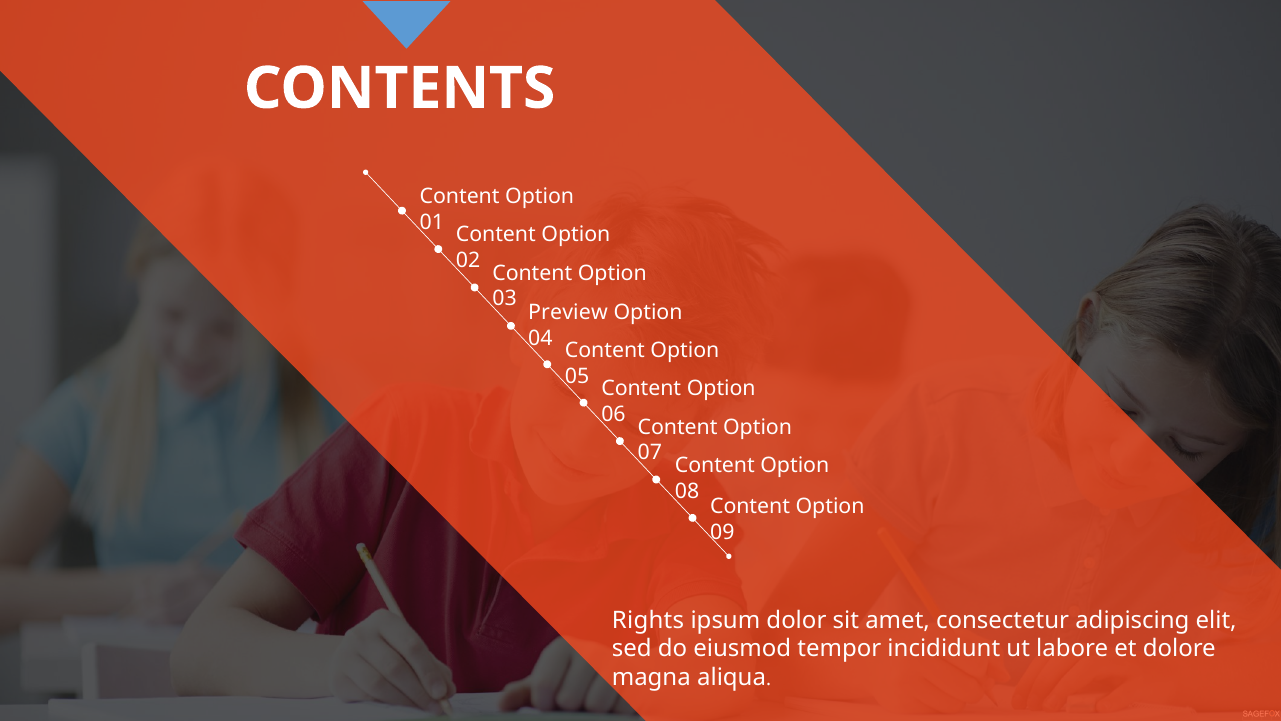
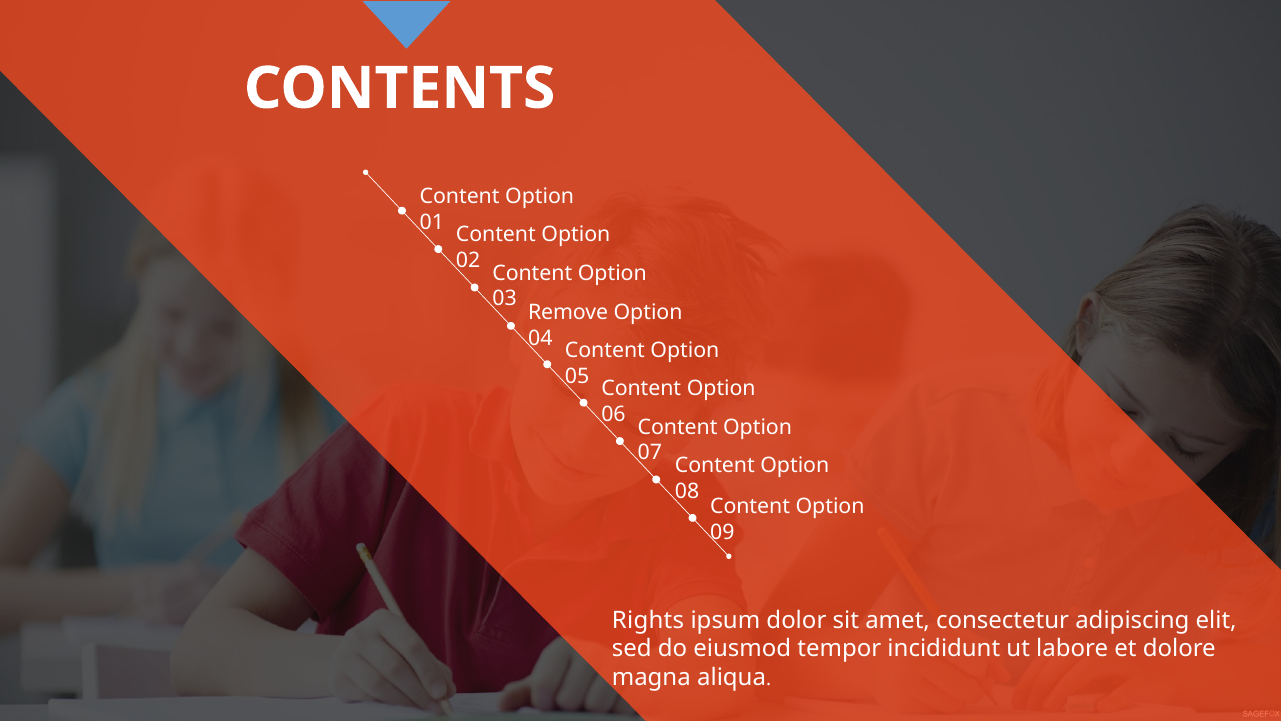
Preview: Preview -> Remove (568, 313)
